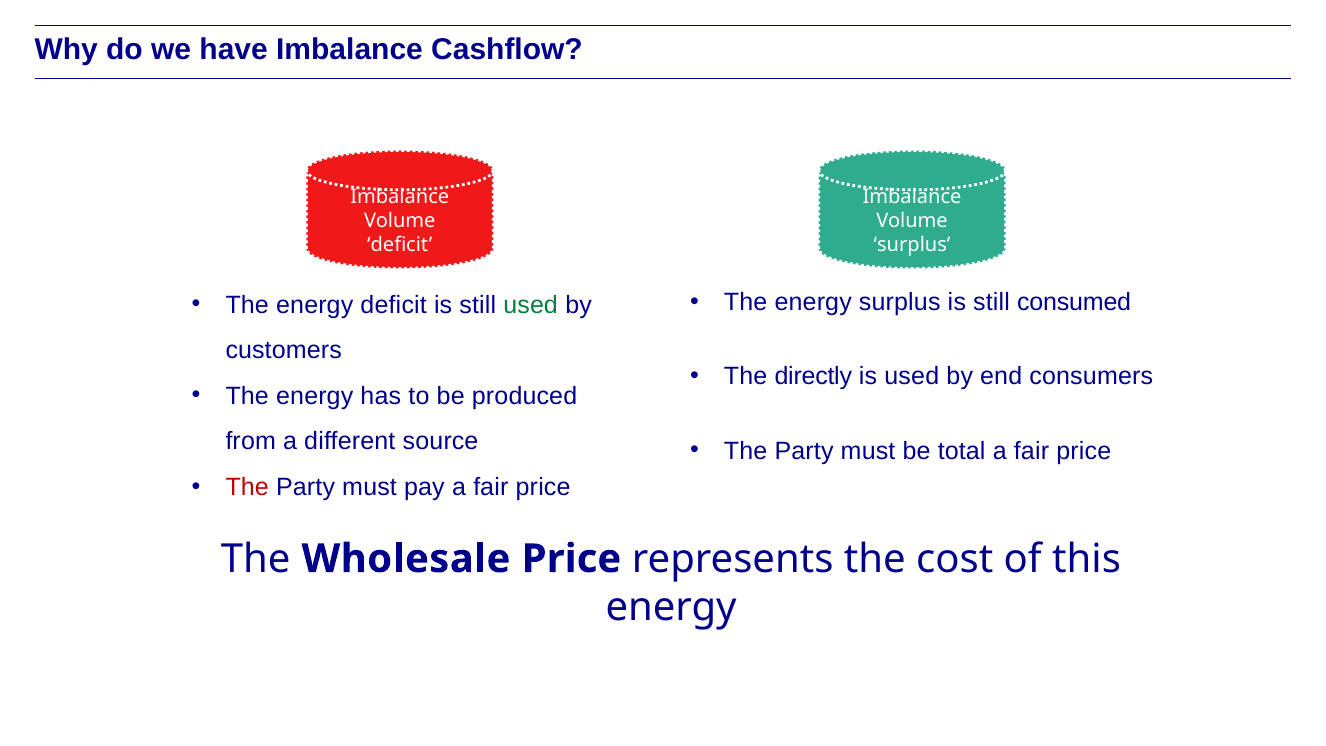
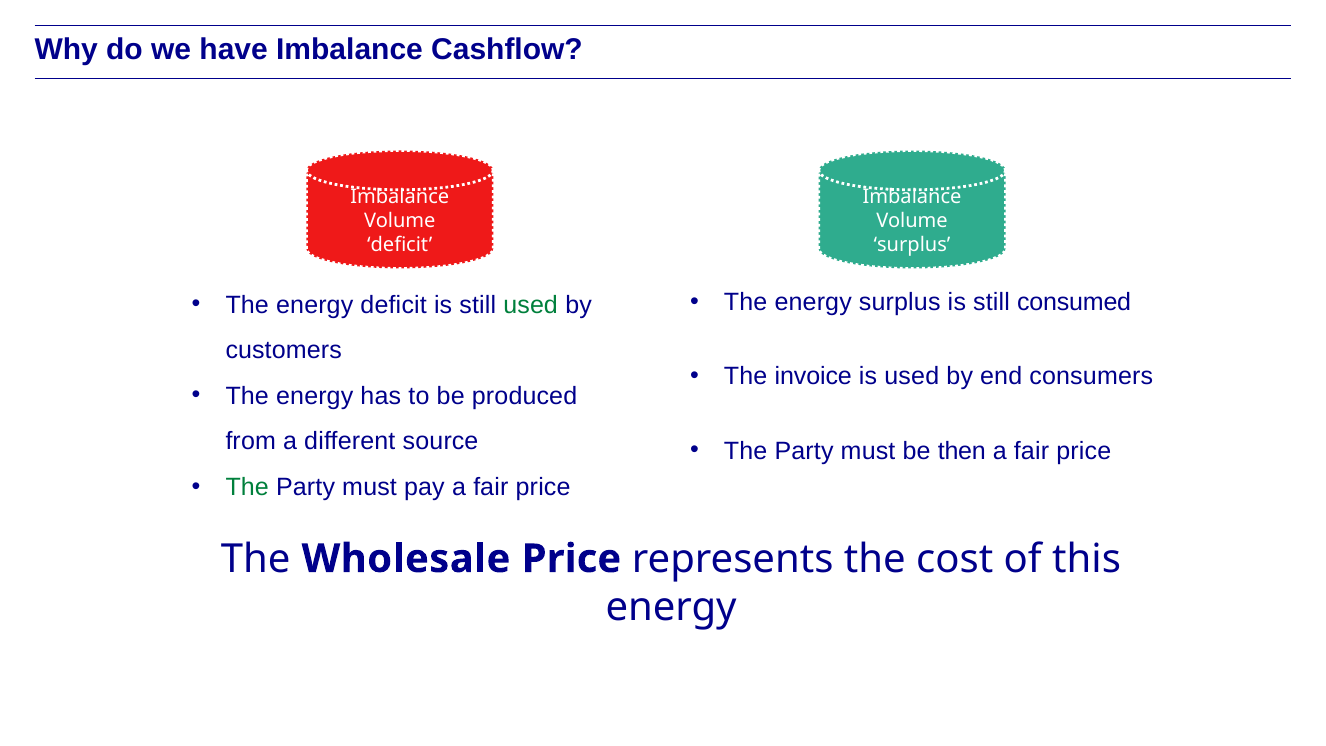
directly: directly -> invoice (813, 377)
total: total -> then (962, 451)
The colour: red -> green (247, 487)
